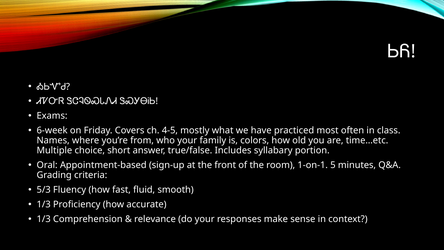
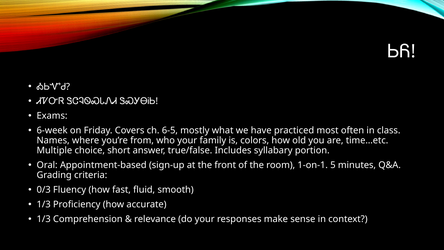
4-5: 4-5 -> 6-5 (170, 130)
5/3: 5/3 -> 0/3 (44, 190)
